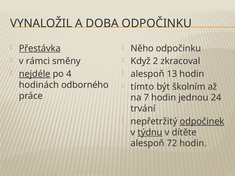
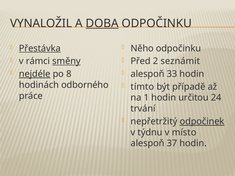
DOBA underline: none -> present (102, 23)
směny underline: none -> present (66, 61)
Když: Když -> Před (141, 61)
zkracoval: zkracoval -> seznámit (180, 61)
4: 4 -> 8 (69, 74)
13: 13 -> 33 (172, 74)
školním: školním -> případě (189, 87)
7: 7 -> 1 (146, 98)
jednou: jednou -> určitou (193, 98)
týdnu underline: present -> none (150, 133)
dítěte: dítěte -> místo (184, 133)
72: 72 -> 37 (172, 144)
